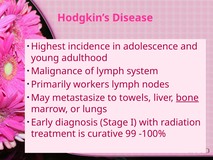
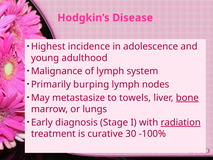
workers: workers -> burping (91, 84)
radiation underline: none -> present (181, 122)
99: 99 -> 30 (131, 134)
